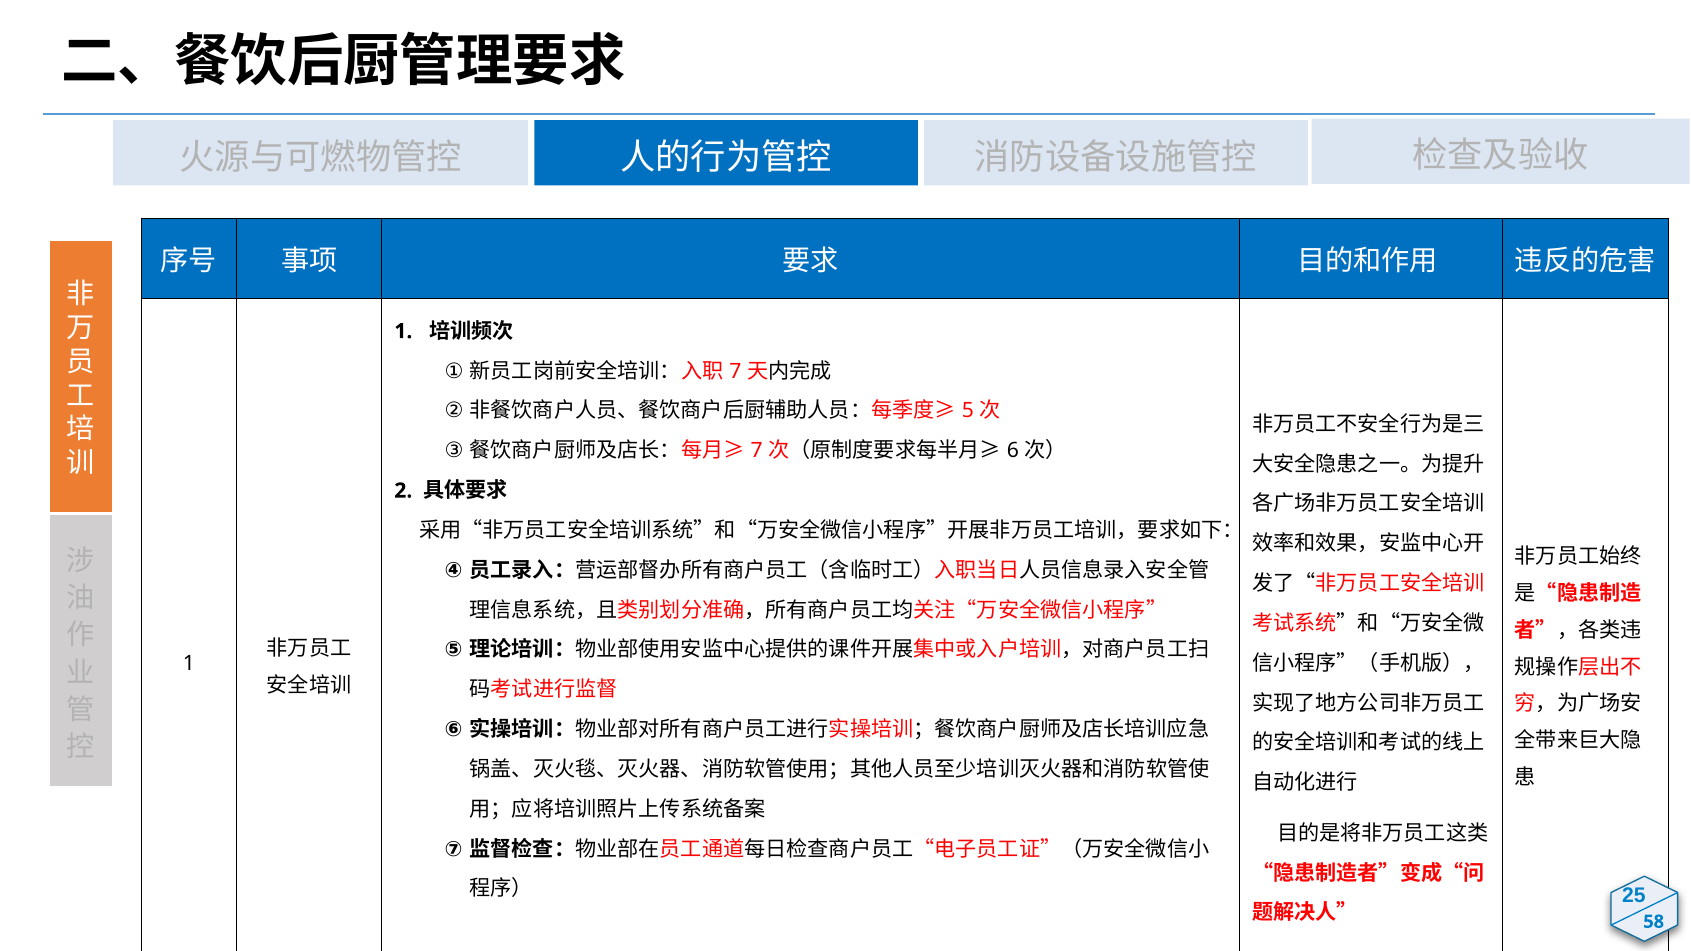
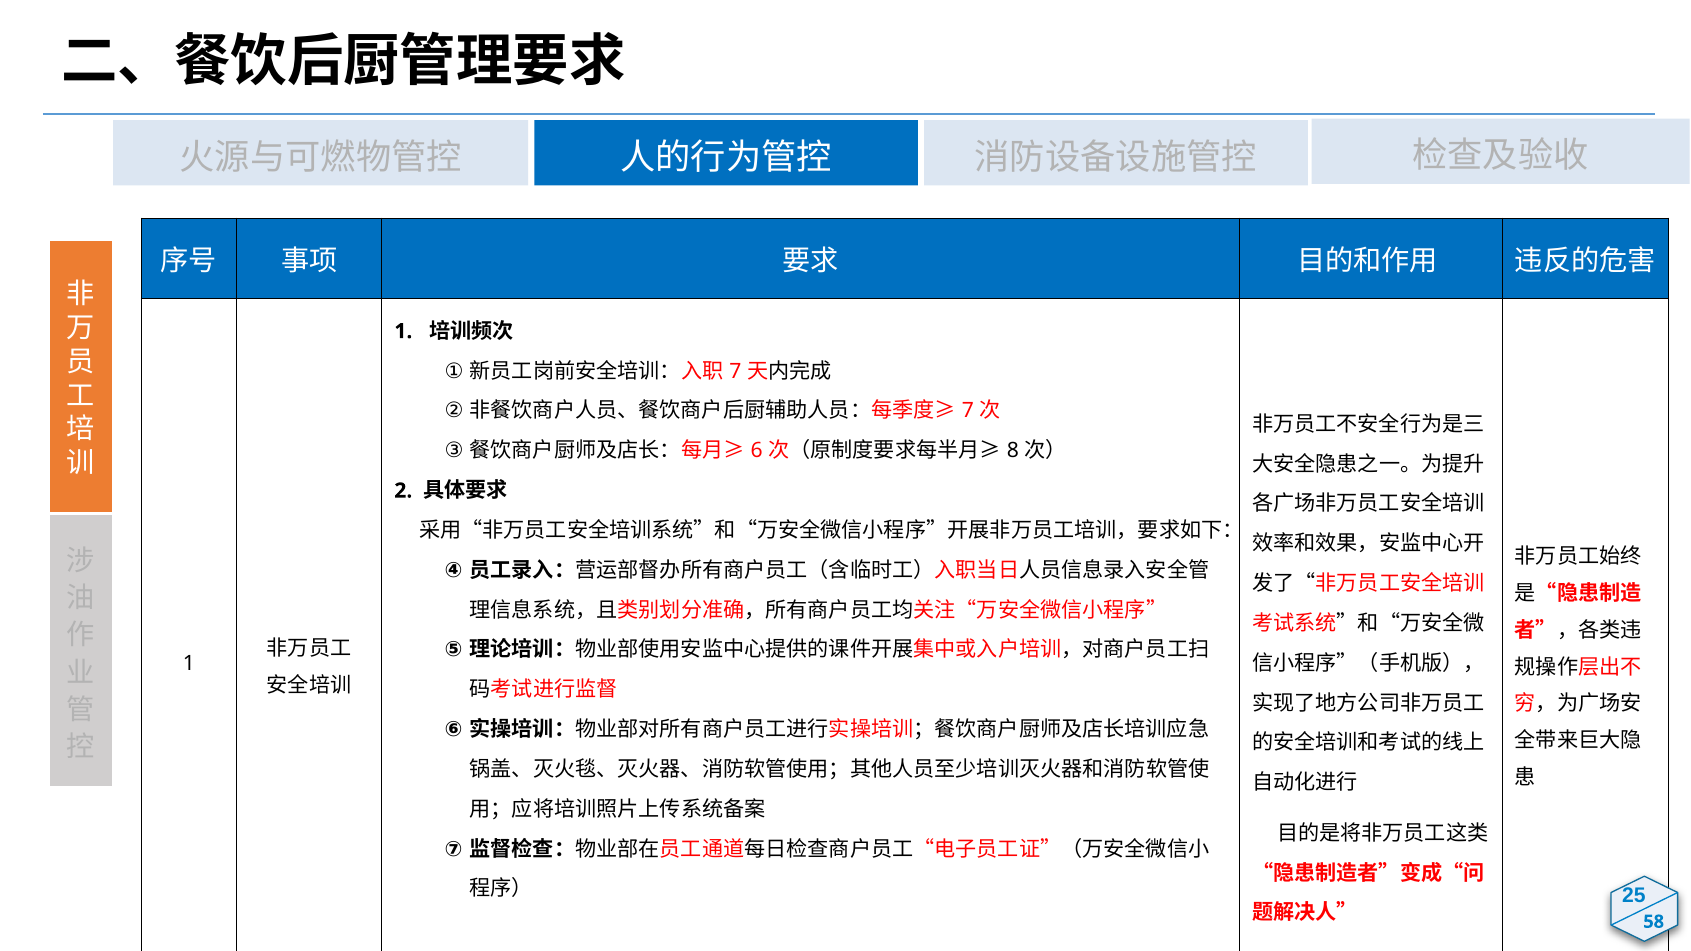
5: 5 -> 7 (968, 411)
7: 7 -> 6 (757, 451)
6: 6 -> 8 (1013, 451)
